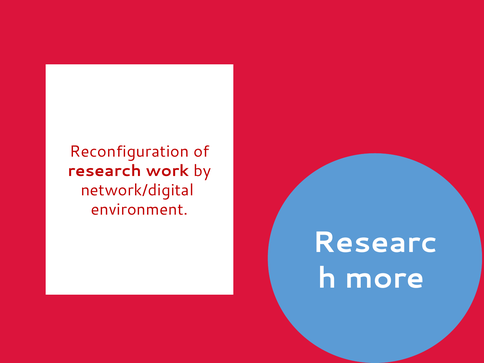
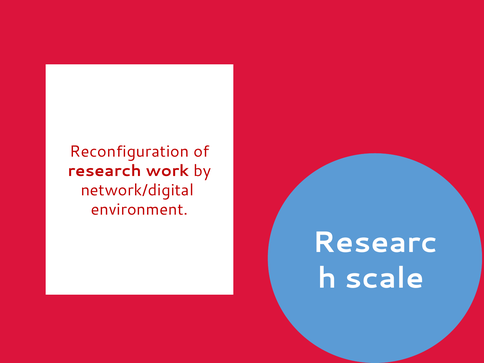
more: more -> scale (385, 278)
